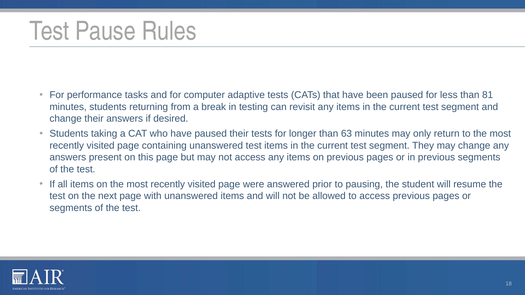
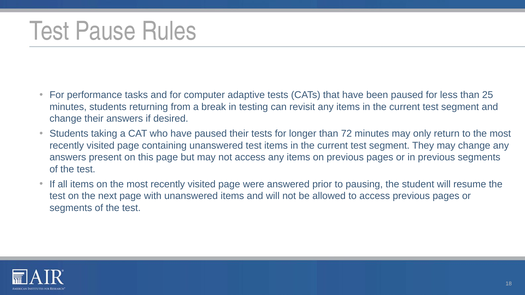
81: 81 -> 25 (488, 95)
63: 63 -> 72 (346, 134)
